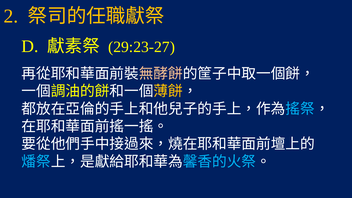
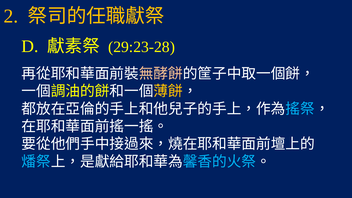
29:23-27: 29:23-27 -> 29:23-28 (142, 47)
